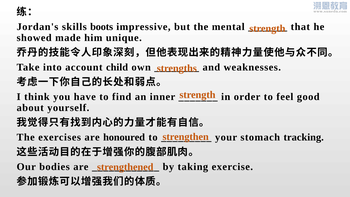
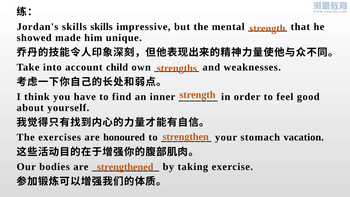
skills boots: boots -> skills (102, 27)
tracking: tracking -> vacation (304, 137)
